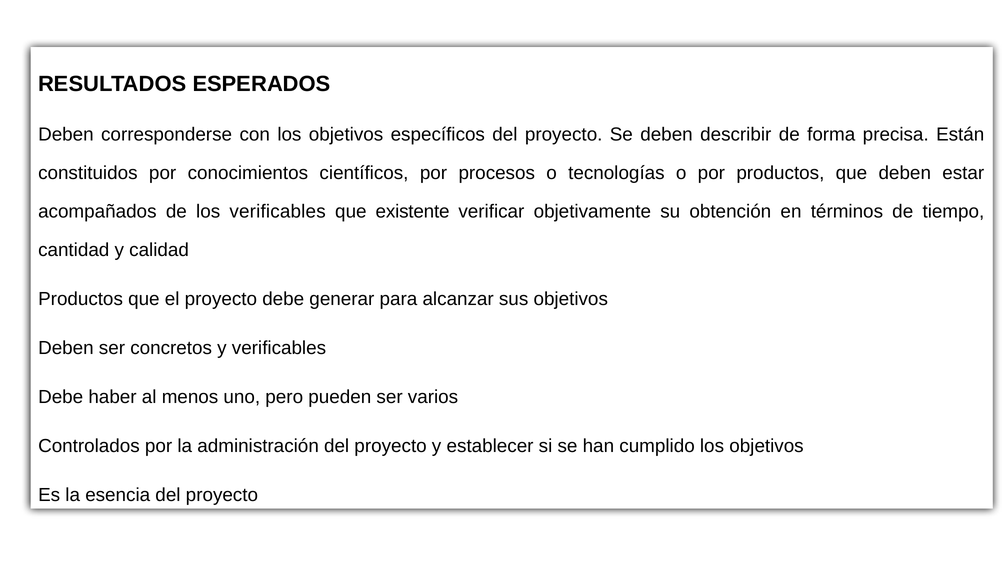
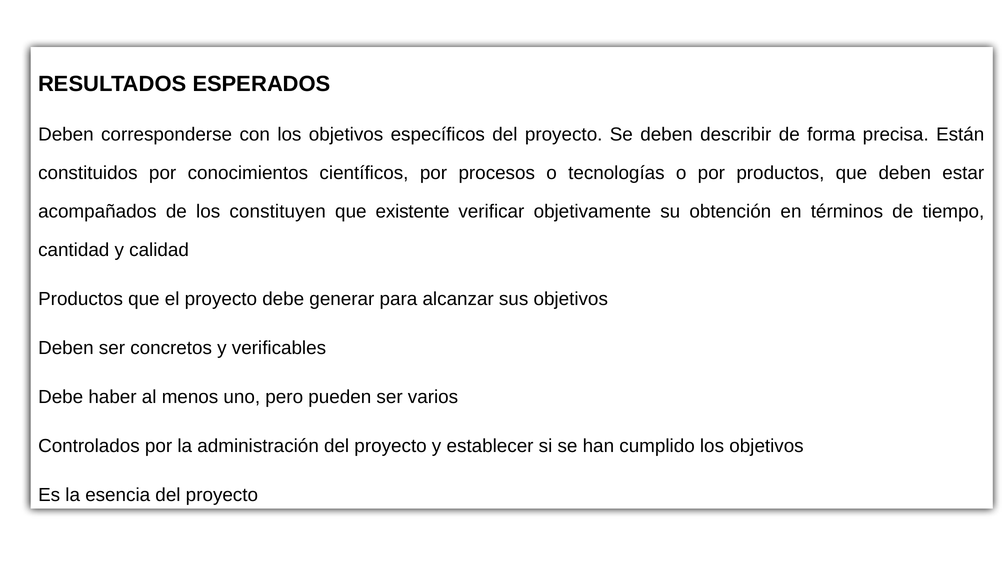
los verificables: verificables -> constituyen (278, 212)
